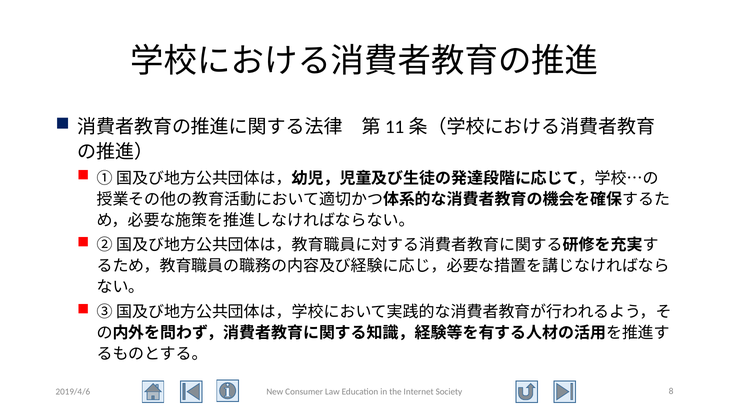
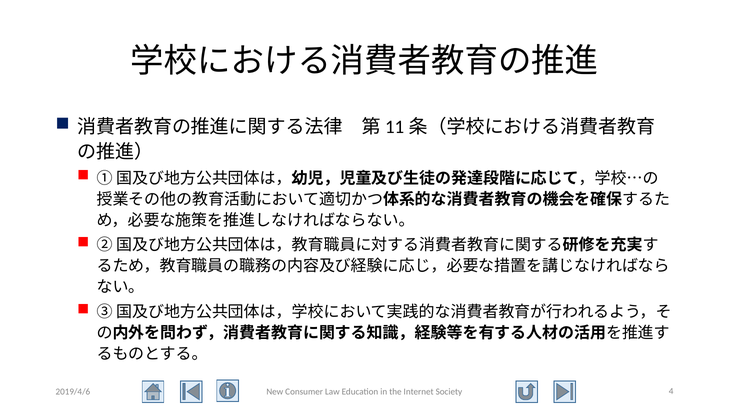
8: 8 -> 4 (671, 392)
